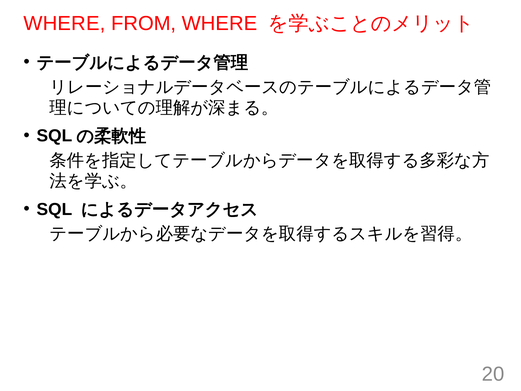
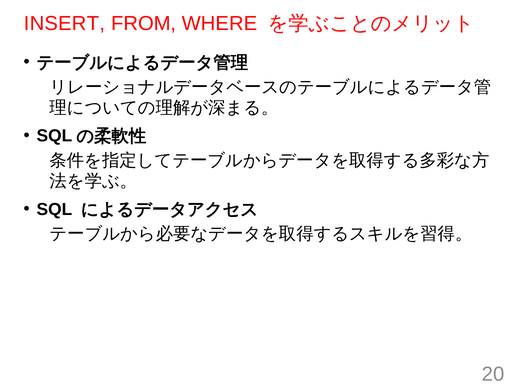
WHERE: WHERE -> INSERT (64, 23)
